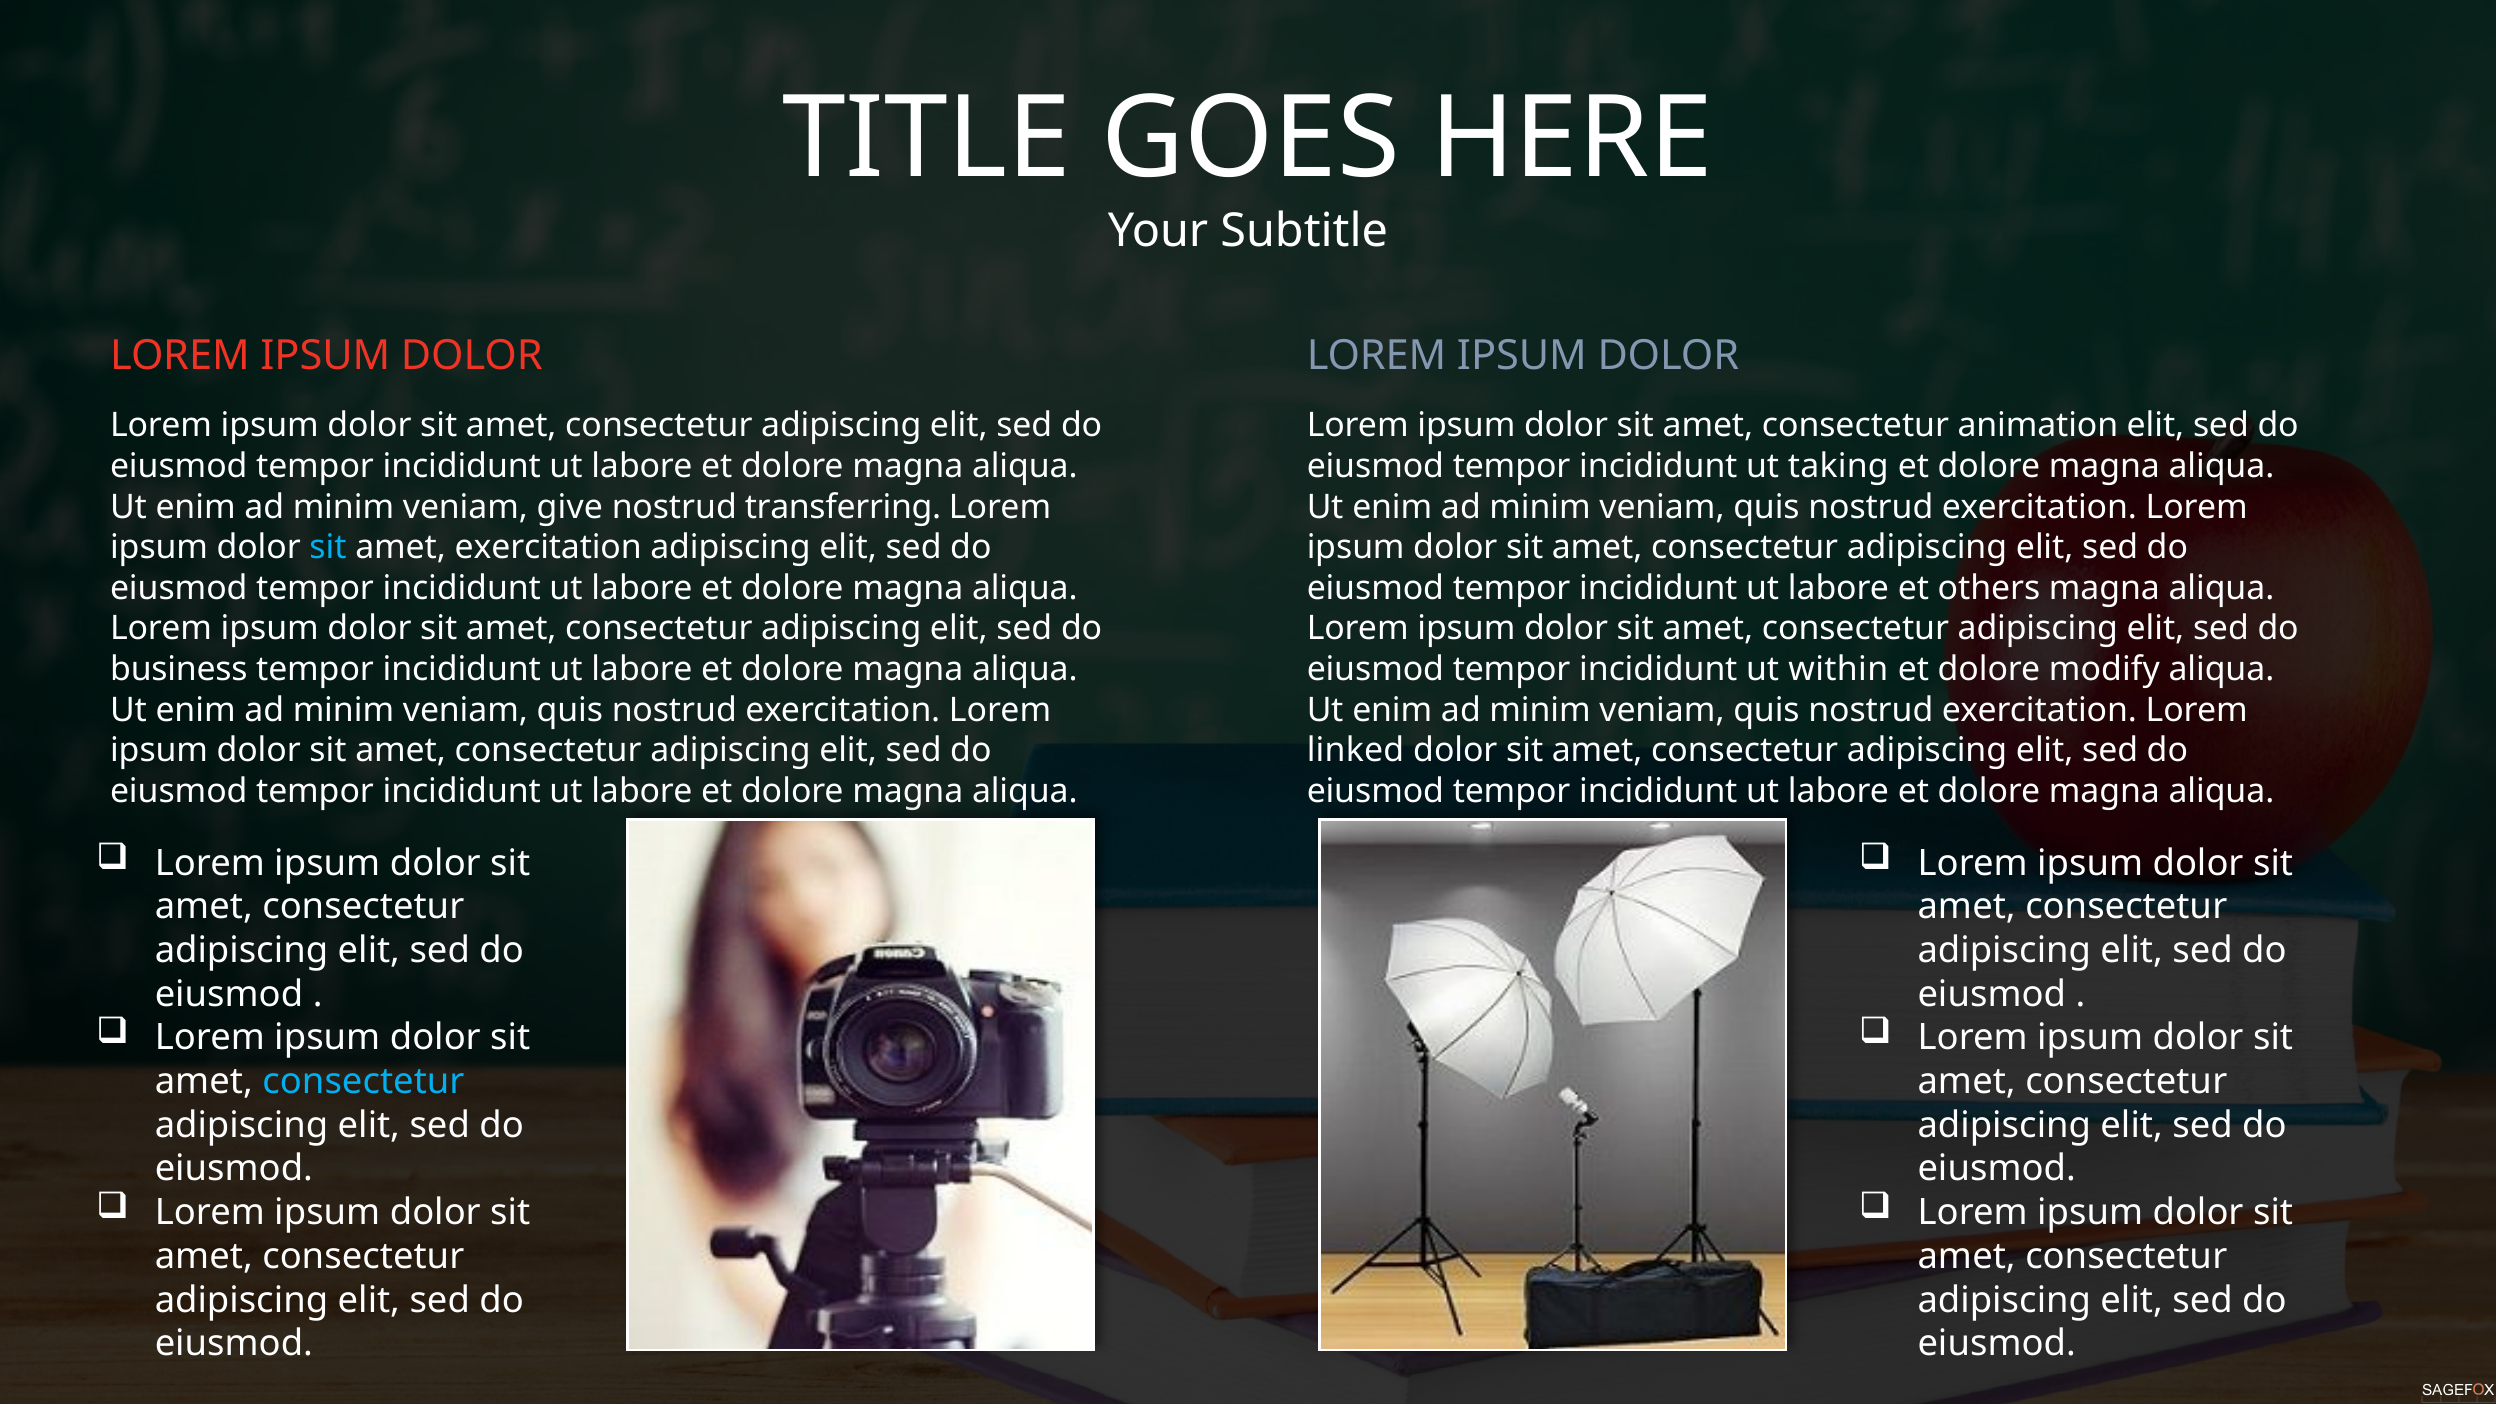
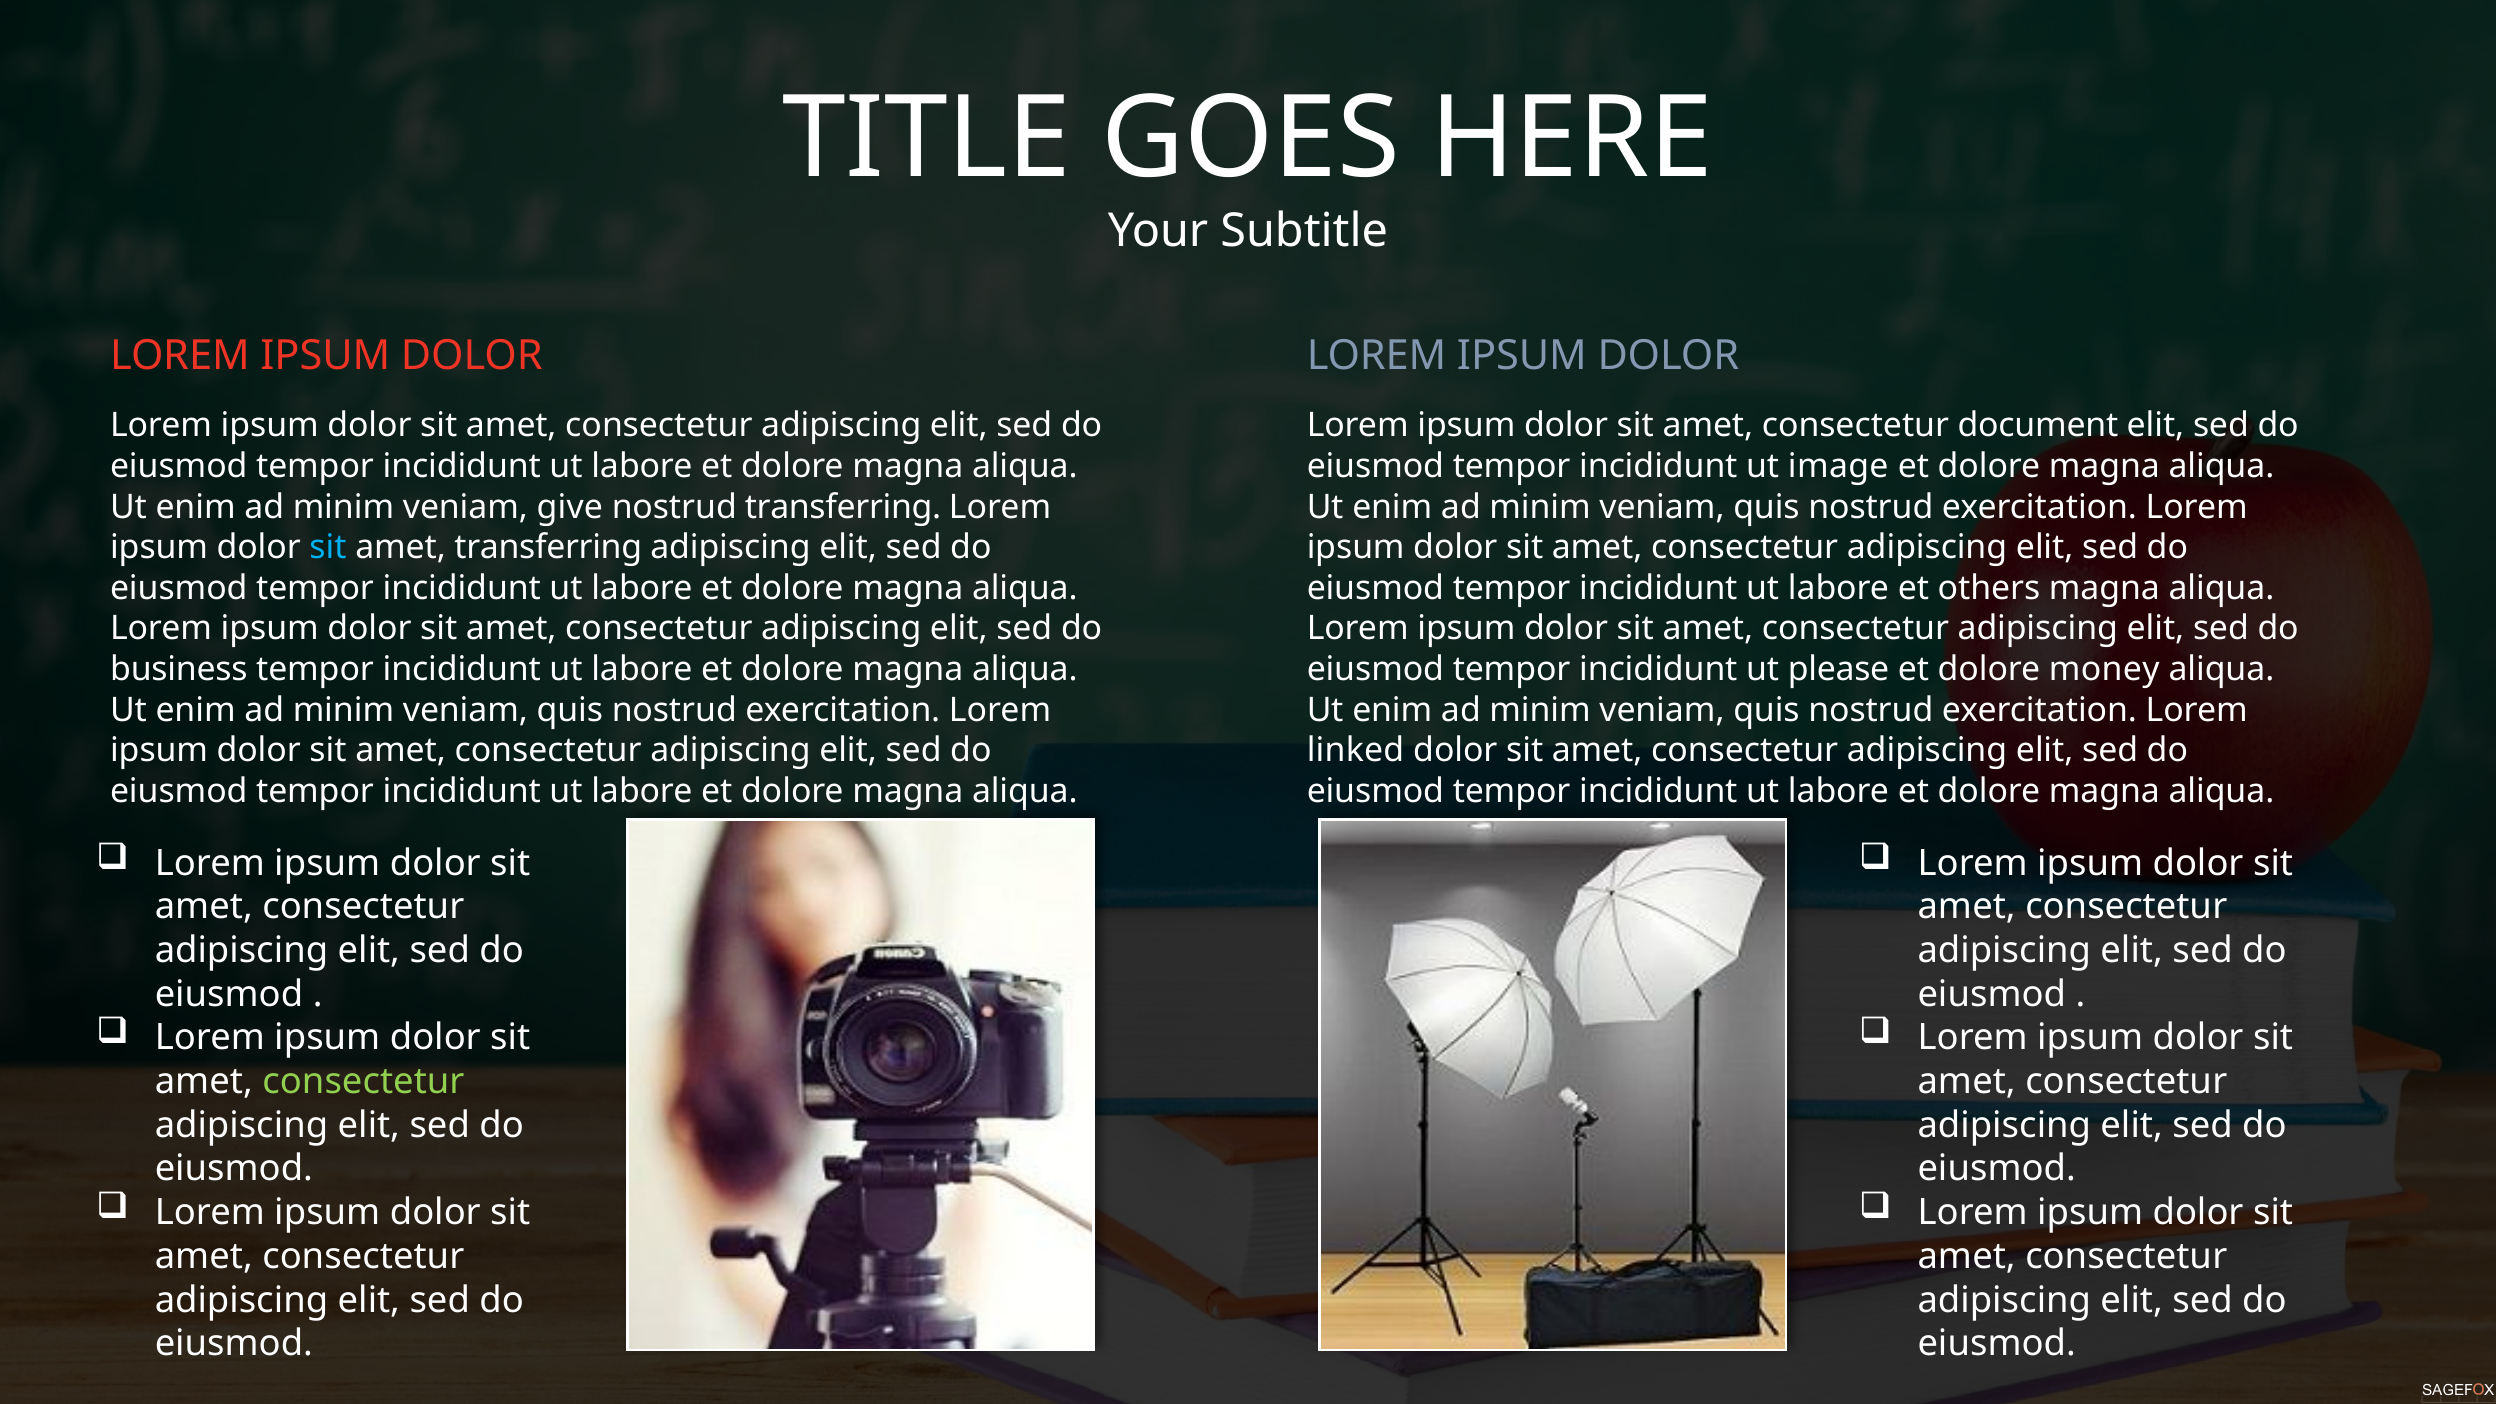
animation: animation -> document (2038, 426)
taking: taking -> image (1838, 466)
amet exercitation: exercitation -> transferring (548, 548)
within: within -> please (1839, 669)
modify: modify -> money (2104, 669)
consectetur colour: light blue -> light green (363, 1082)
